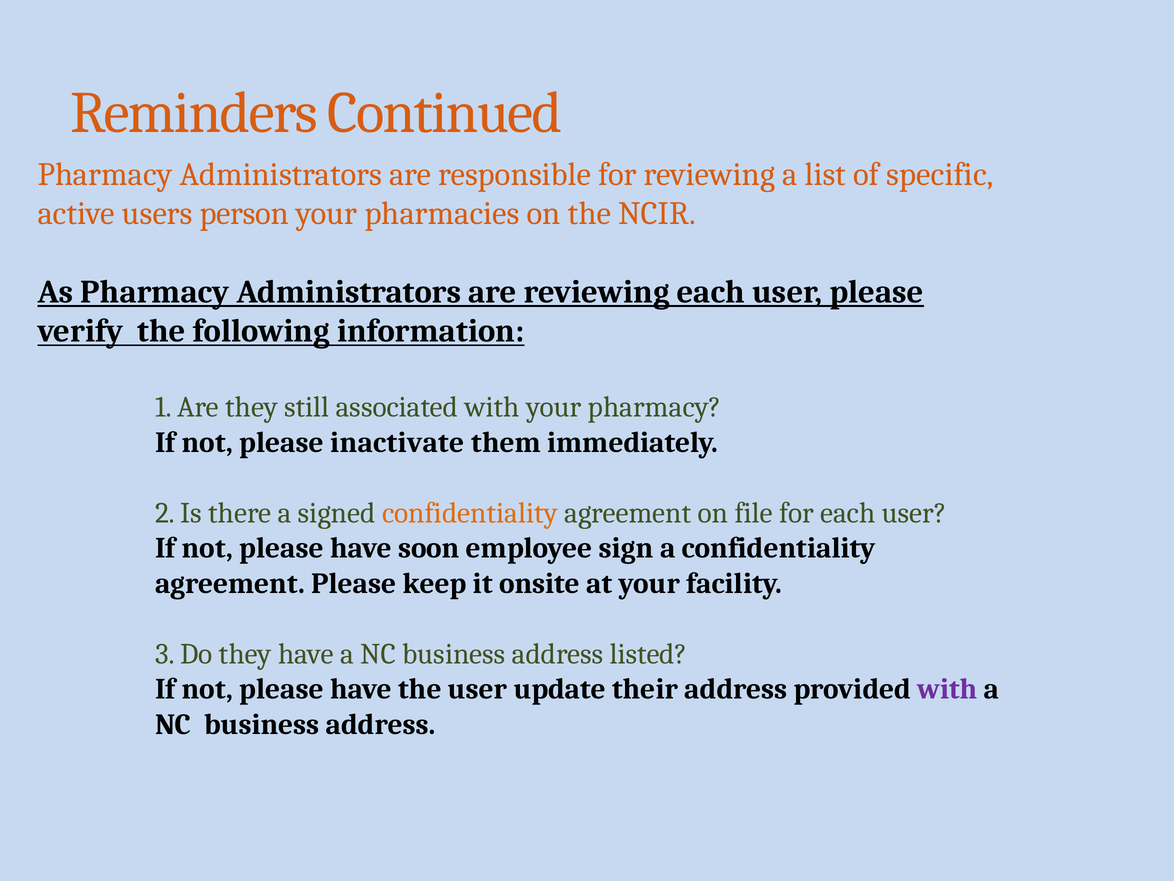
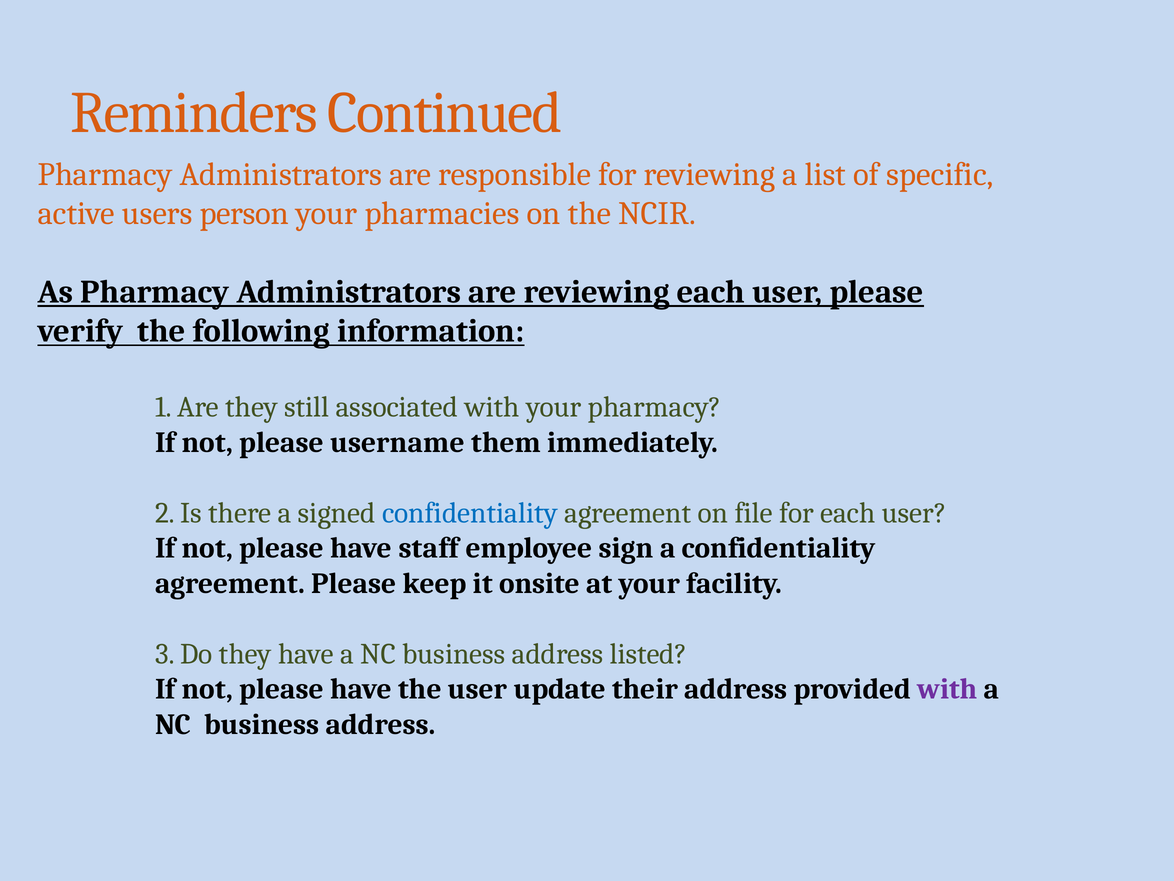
inactivate: inactivate -> username (397, 442)
confidentiality colour: orange -> blue (470, 513)
soon: soon -> staff (429, 548)
